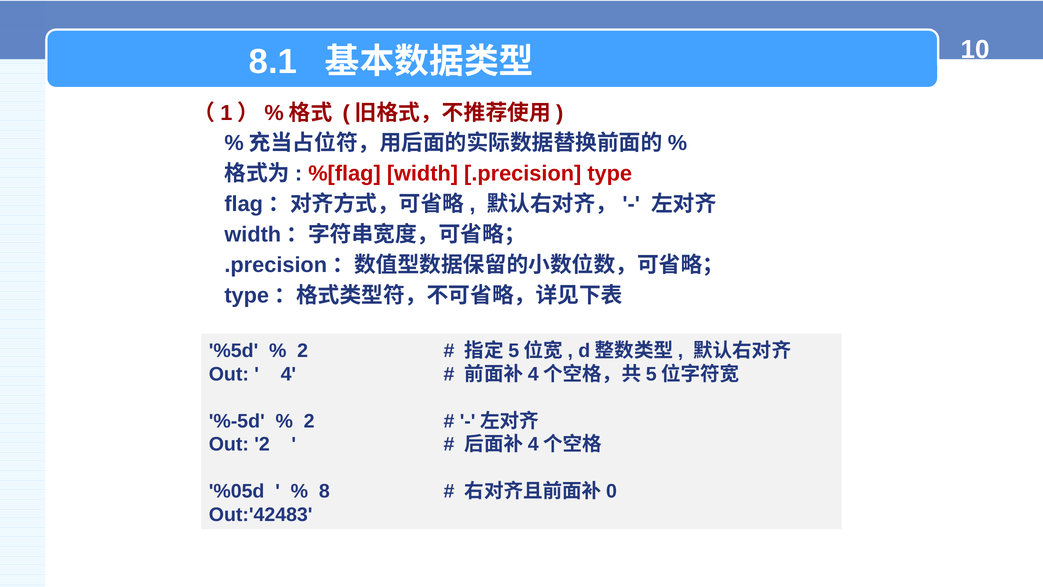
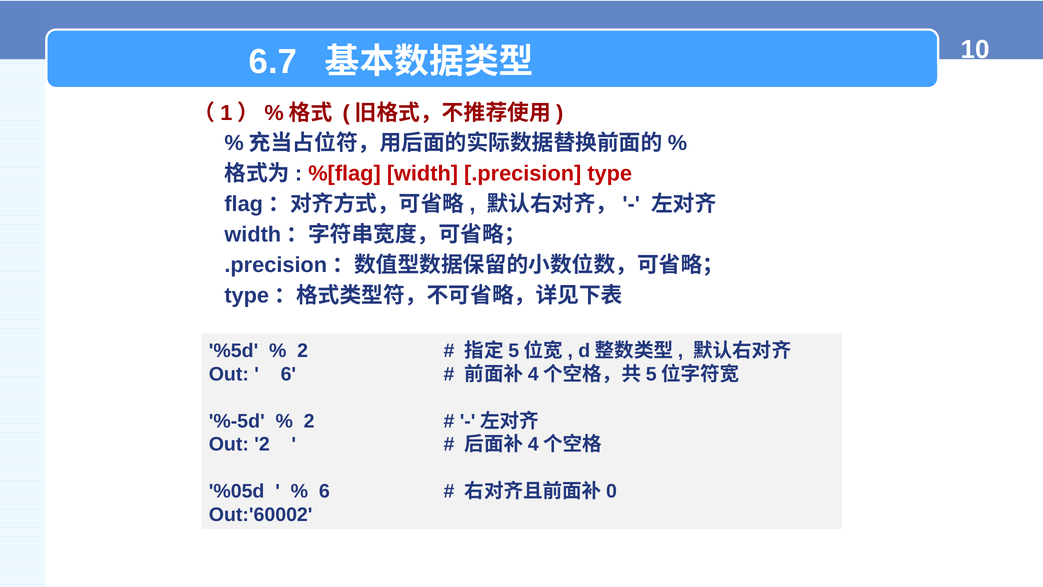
8.1: 8.1 -> 6.7 (273, 62)
4: 4 -> 6 (288, 374)
8: 8 -> 6 (324, 491)
Out:'42483: Out:'42483 -> Out:'60002 (261, 515)
